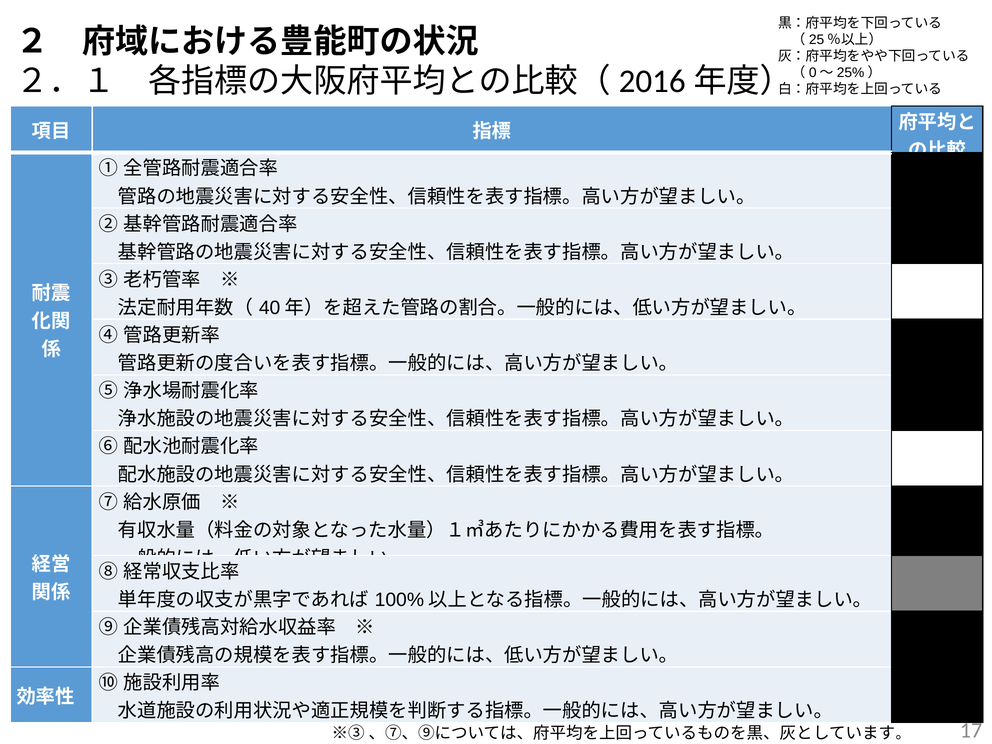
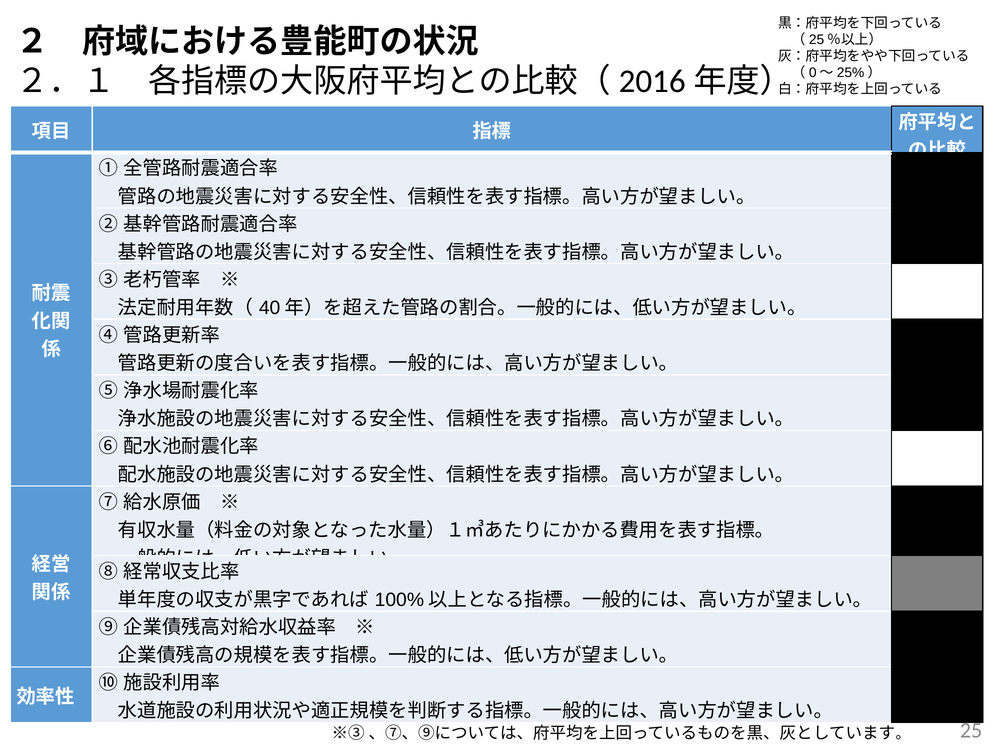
17: 17 -> 25 (971, 730)
